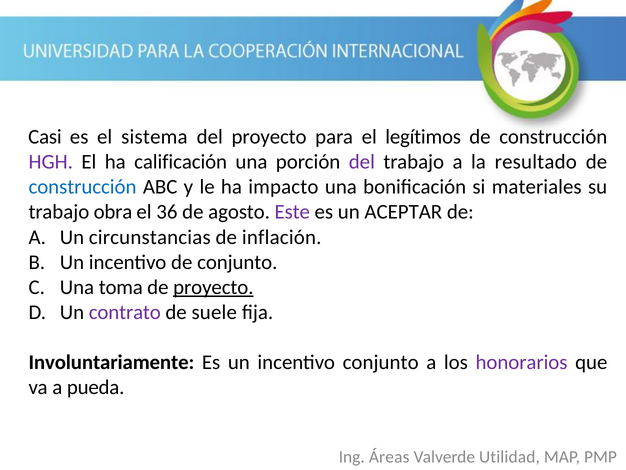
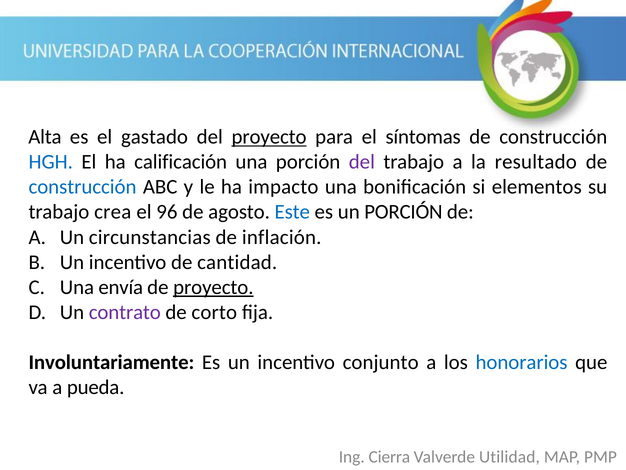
Casi: Casi -> Alta (45, 137)
sistema: sistema -> gastado (155, 137)
proyecto underline: none -> present (269, 137)
legítimos: legítimos -> síntomas (423, 137)
HGH colour: purple -> blue (51, 162)
materiales: materiales -> elementos (537, 187)
obra: obra -> crea (113, 212)
36: 36 -> 96 (167, 212)
Este colour: purple -> blue (292, 212)
un ACEPTAR: ACEPTAR -> PORCIÓN (403, 212)
de conjunto: conjunto -> cantidad (237, 262)
toma: toma -> envía (121, 287)
suele: suele -> corto (214, 312)
honorarios colour: purple -> blue (522, 362)
Áreas: Áreas -> Cierra (389, 457)
